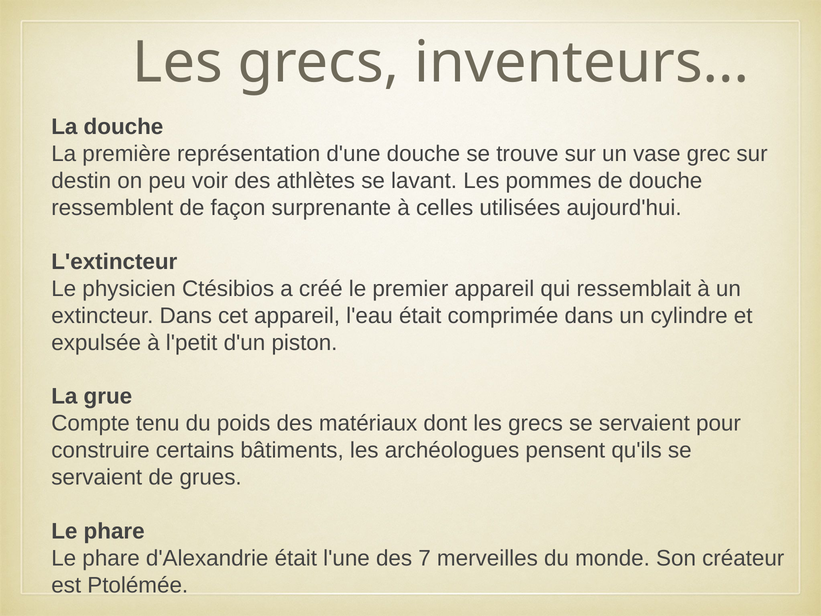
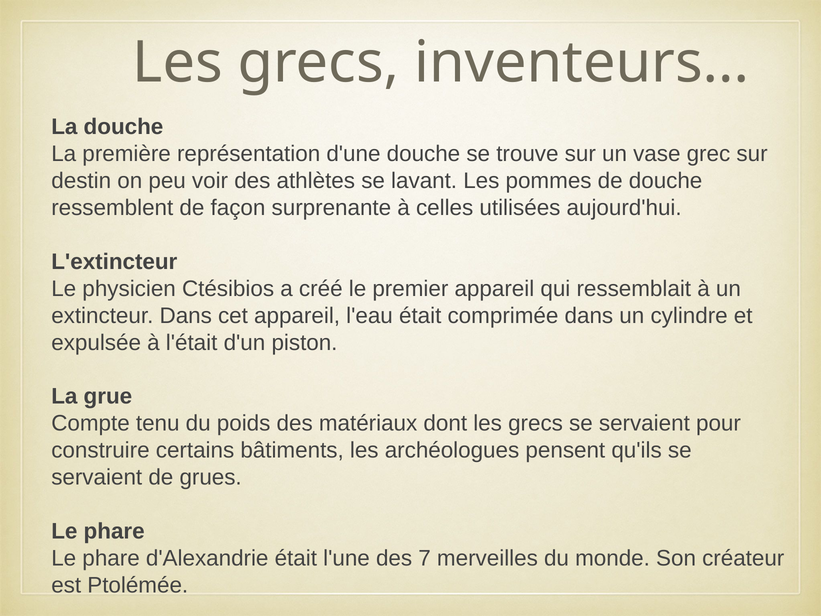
l'petit: l'petit -> l'était (192, 342)
